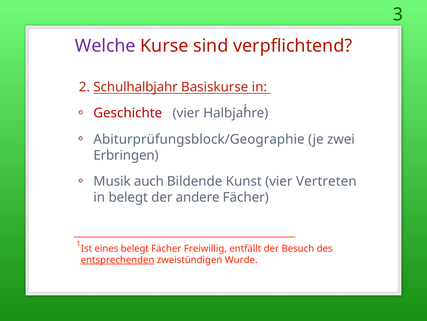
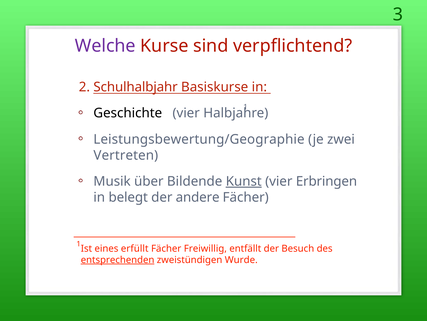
Geschichte colour: red -> black (128, 113)
Abiturprüfungsblock/Geographie: Abiturprüfungsblock/Geographie -> Leistungsbewertung/Geographie (199, 139)
Erbringen: Erbringen -> Vertreten (126, 155)
auch: auch -> über (149, 181)
Kunst underline: none -> present (244, 181)
Vertreten: Vertreten -> Erbringen (326, 181)
eines belegt: belegt -> erfüllt (135, 248)
